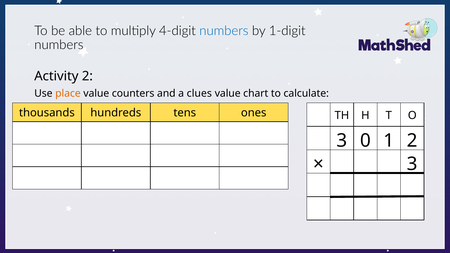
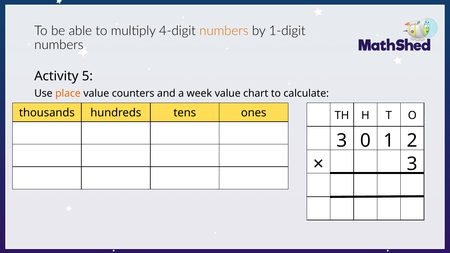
numbers colour: blue -> orange (224, 31)
Activity 2: 2 -> 5 (87, 76)
clues: clues -> week (199, 93)
